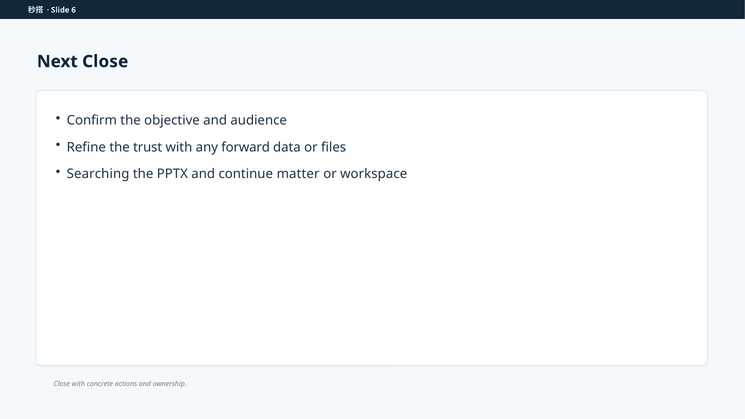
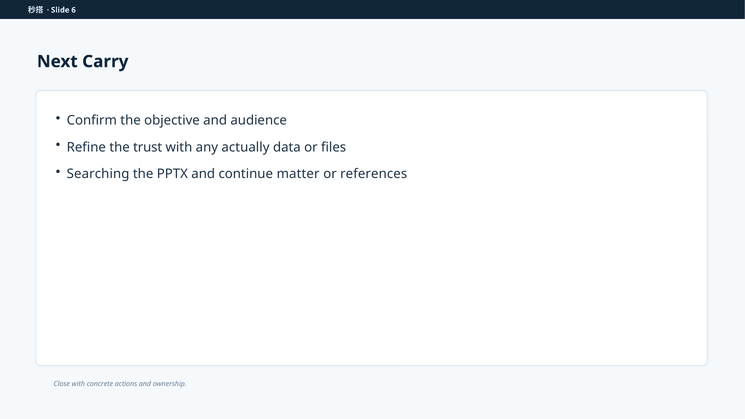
Next Close: Close -> Carry (105, 62)
forward: forward -> actually (246, 147)
workspace: workspace -> references (374, 174)
